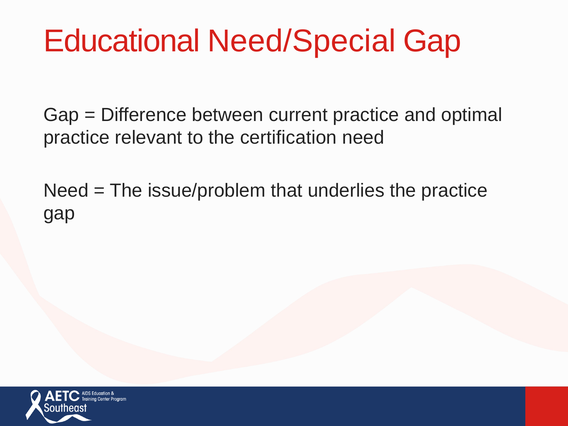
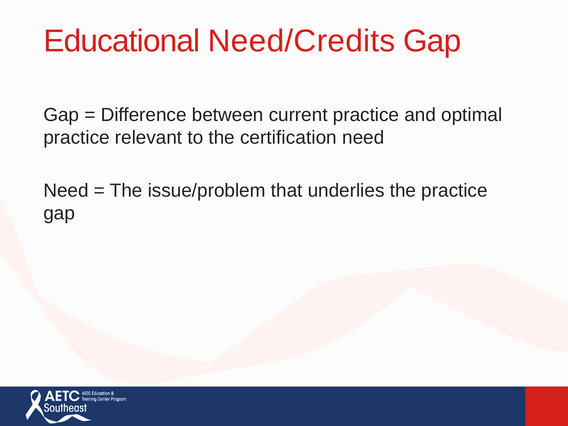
Need/Special: Need/Special -> Need/Credits (302, 41)
